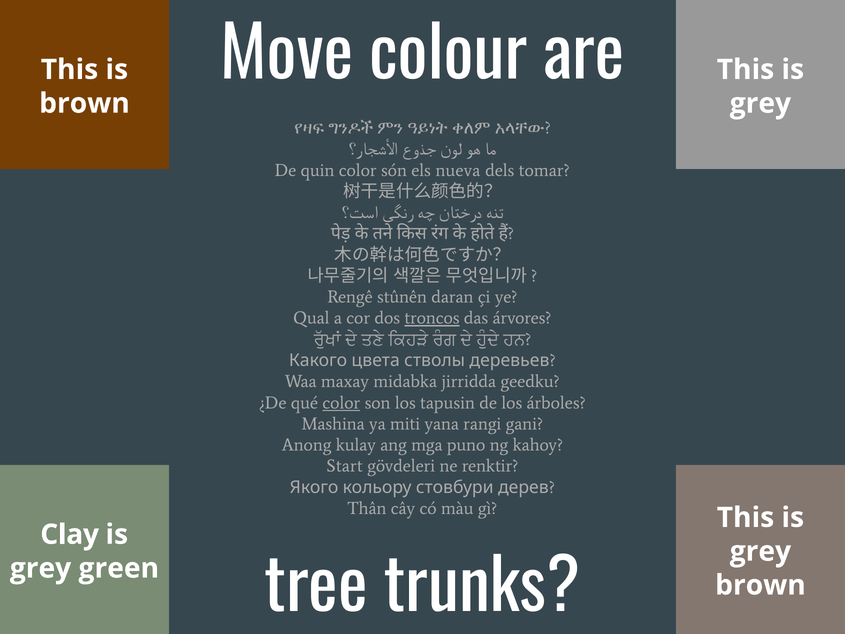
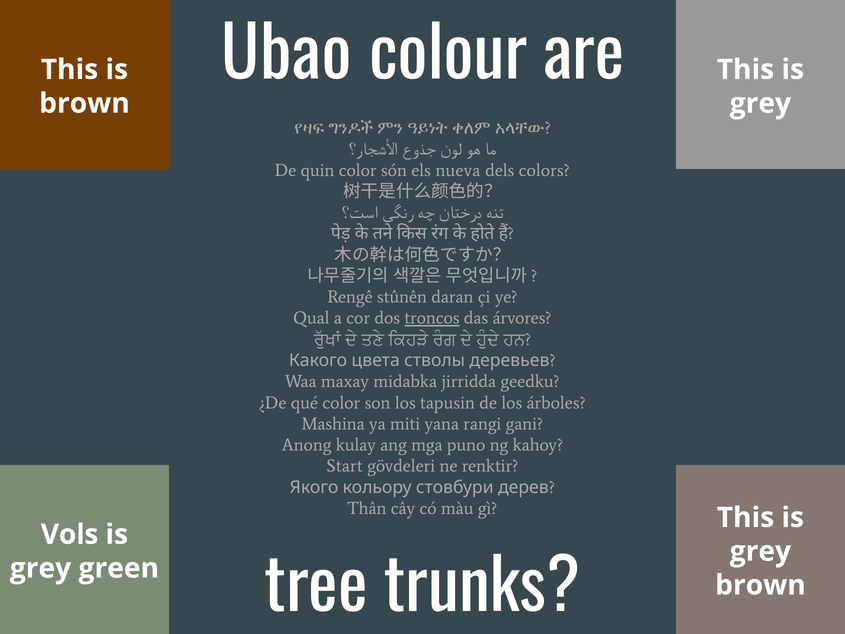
Move: Move -> Ubao (286, 56)
tomar: tomar -> colors (544, 170)
color underline: present -> none (341, 403)
Clay: Clay -> Vols (70, 534)
